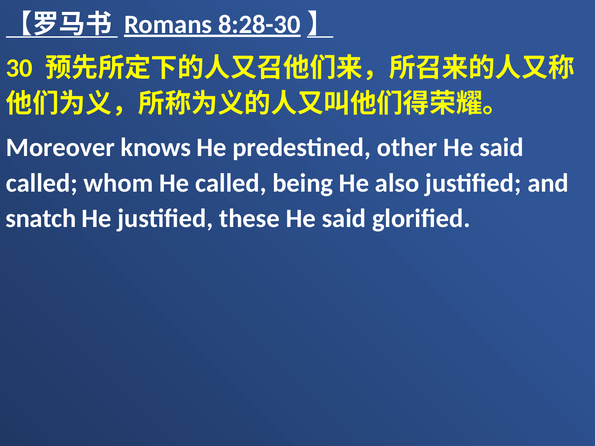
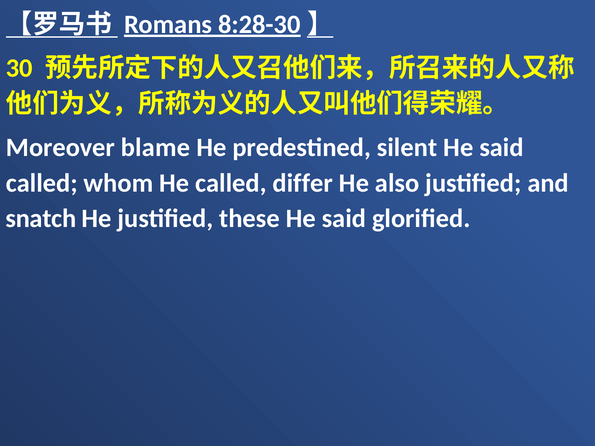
knows: knows -> blame (156, 148)
other: other -> silent (407, 148)
being: being -> differ (303, 183)
